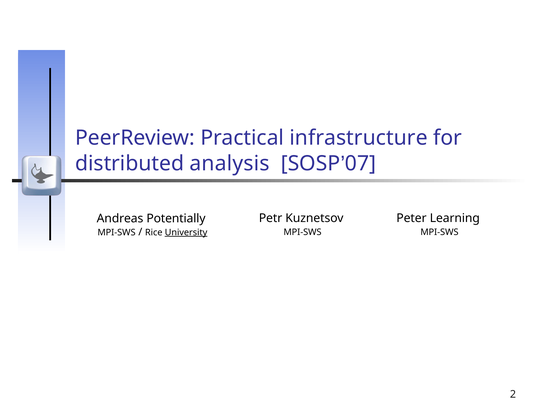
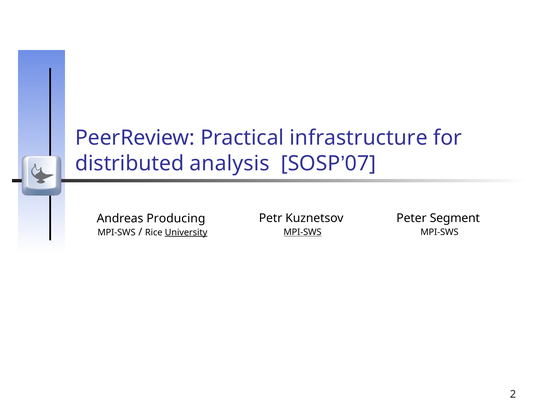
Learning: Learning -> Segment (455, 218)
Potentially: Potentially -> Producing (176, 218)
MPI-SWS underline: none -> present (303, 232)
